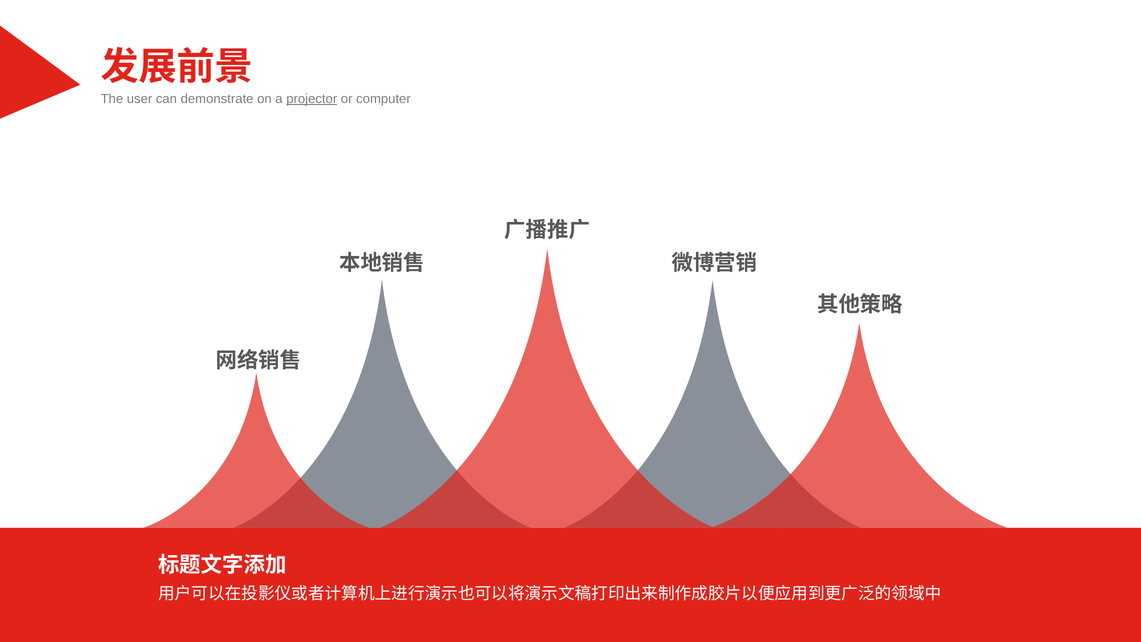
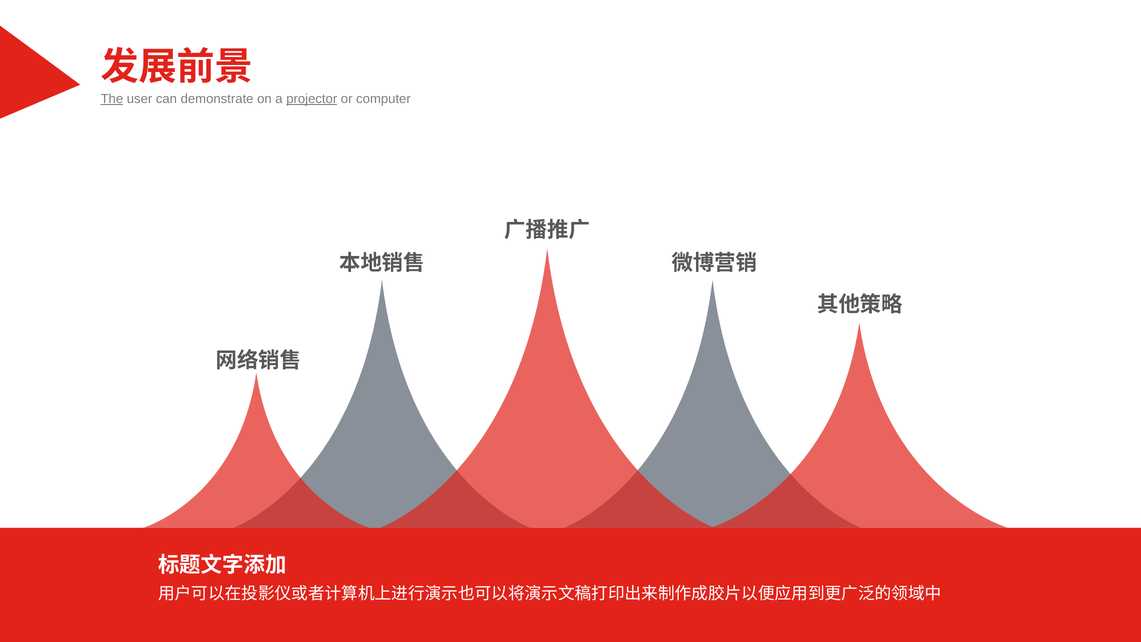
The underline: none -> present (112, 99)
